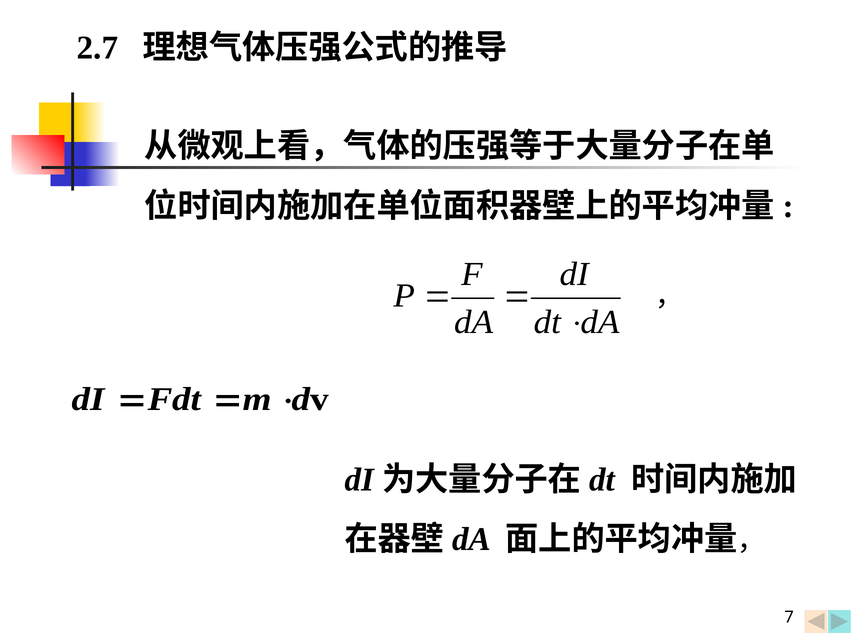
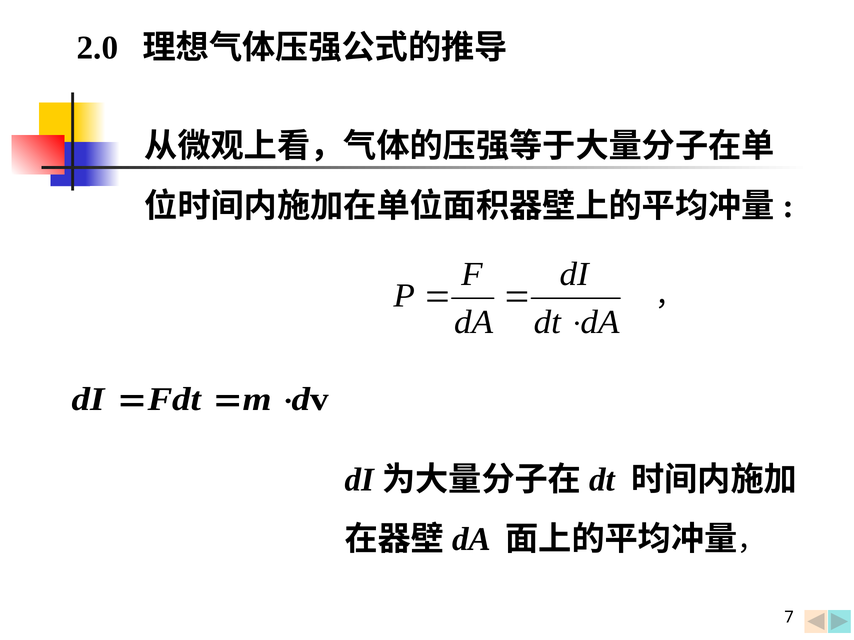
2.7: 2.7 -> 2.0 (98, 48)
